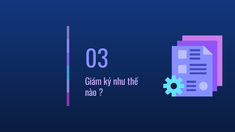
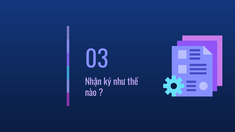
Giám: Giám -> Nhận (93, 82)
